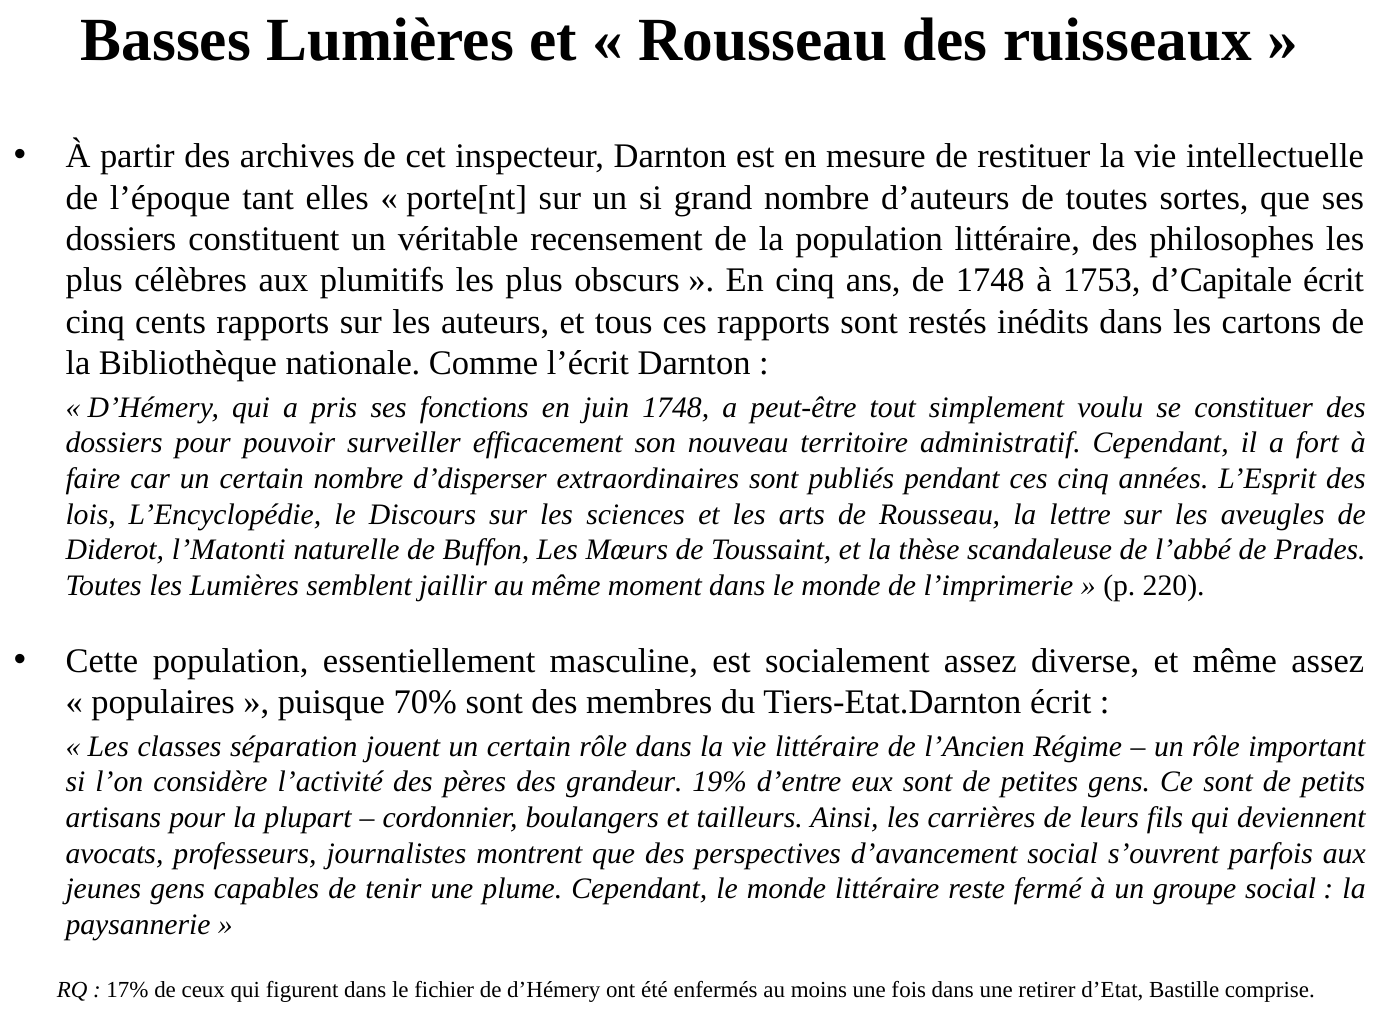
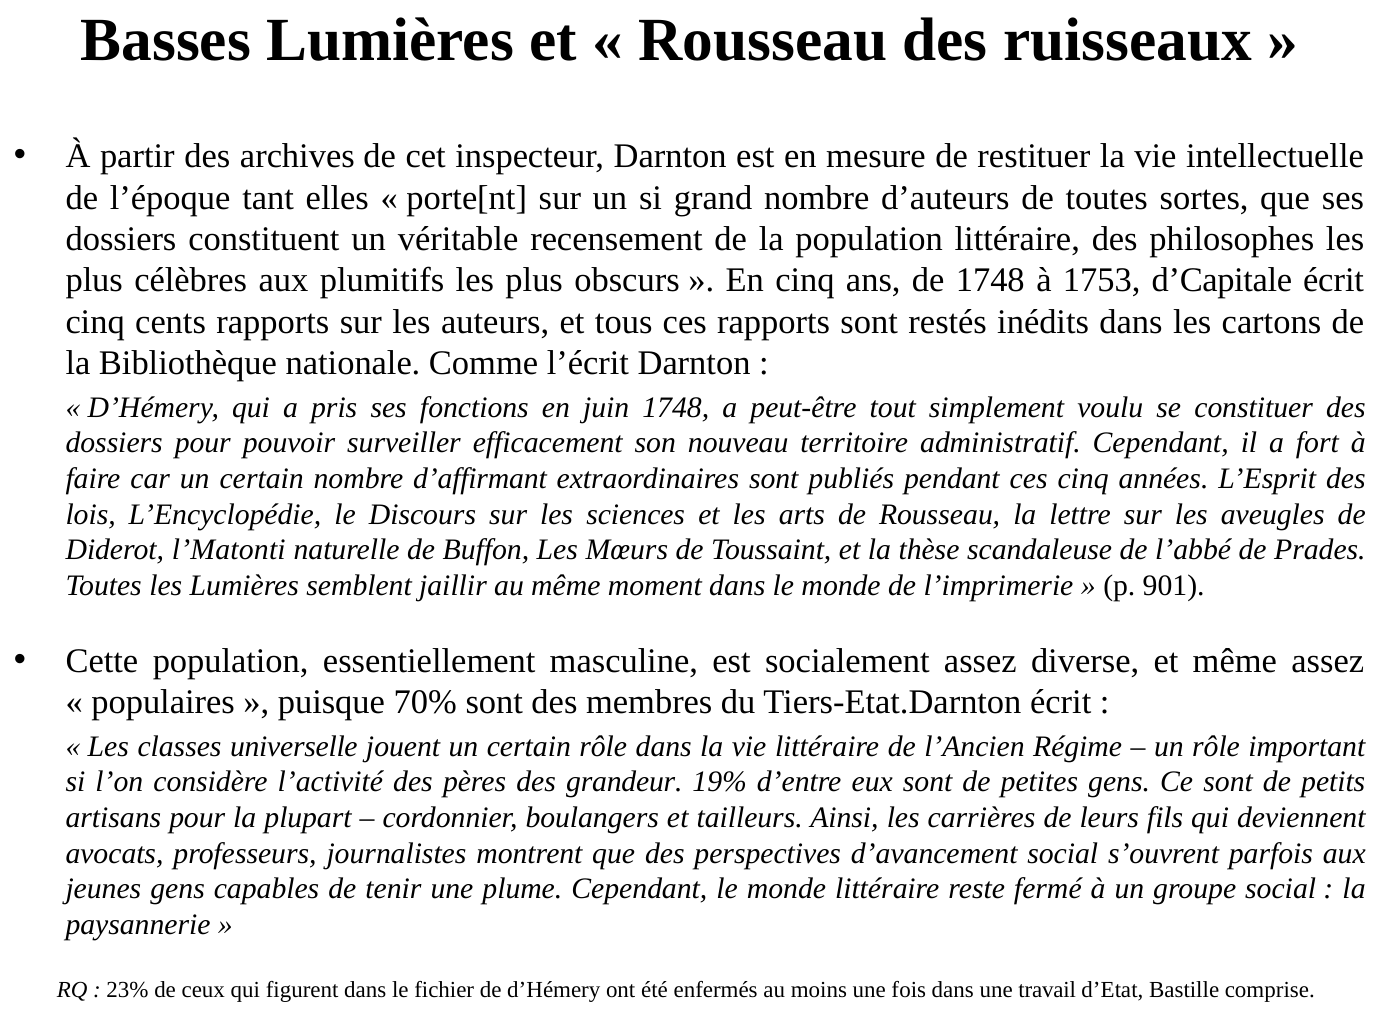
d’disperser: d’disperser -> d’affirmant (480, 479)
220: 220 -> 901 (1174, 586)
séparation: séparation -> universelle (294, 746)
17%: 17% -> 23% (128, 990)
retirer: retirer -> travail (1047, 990)
